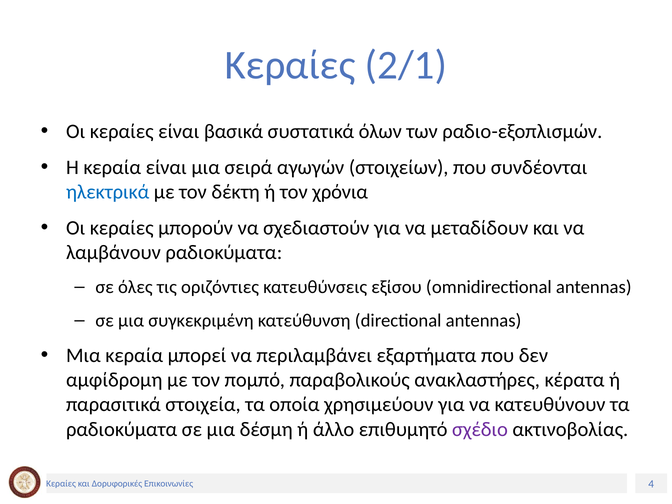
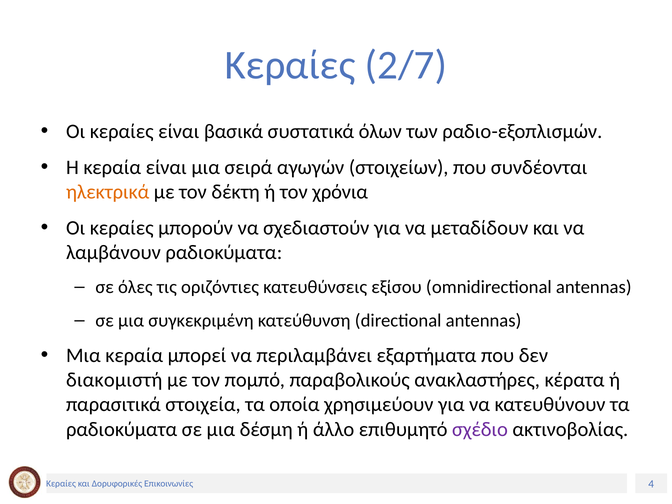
2/1: 2/1 -> 2/7 (406, 65)
ηλεκτρικά colour: blue -> orange (108, 192)
αμφίδρομη: αμφίδρομη -> διακομιστή (114, 380)
